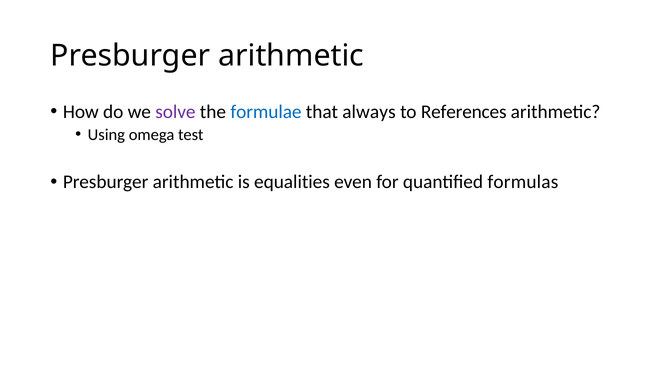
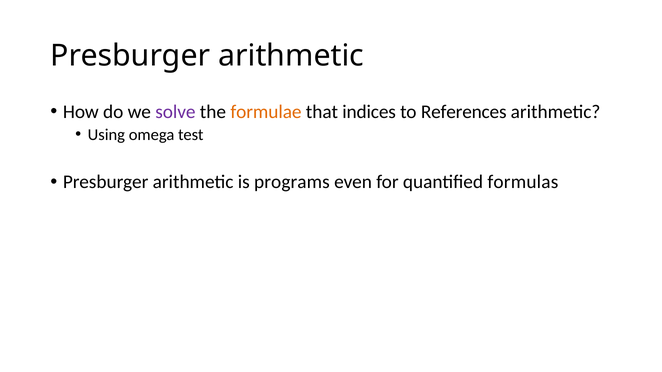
formulae colour: blue -> orange (266, 112)
always: always -> indices (369, 112)
equalities: equalities -> programs (292, 182)
